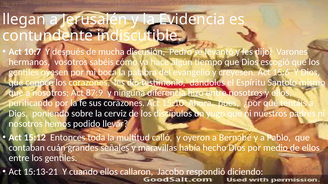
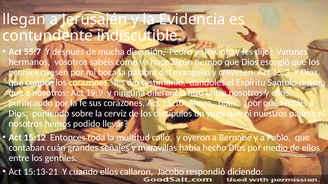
10:7: 10:7 -> 55:7 (32, 52)
15:6: 15:6 -> 15:3 (281, 72)
87:9: 87:9 -> 19:9 (94, 93)
